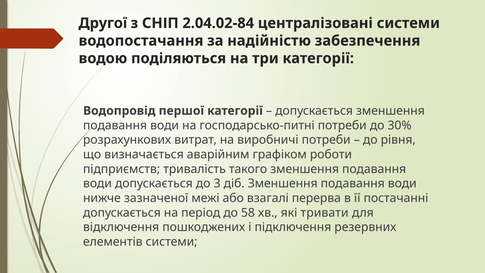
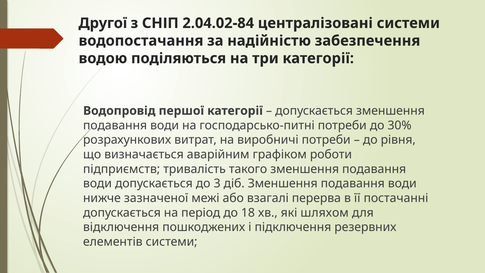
58: 58 -> 18 (248, 213)
тривати: тривати -> шляхом (325, 213)
